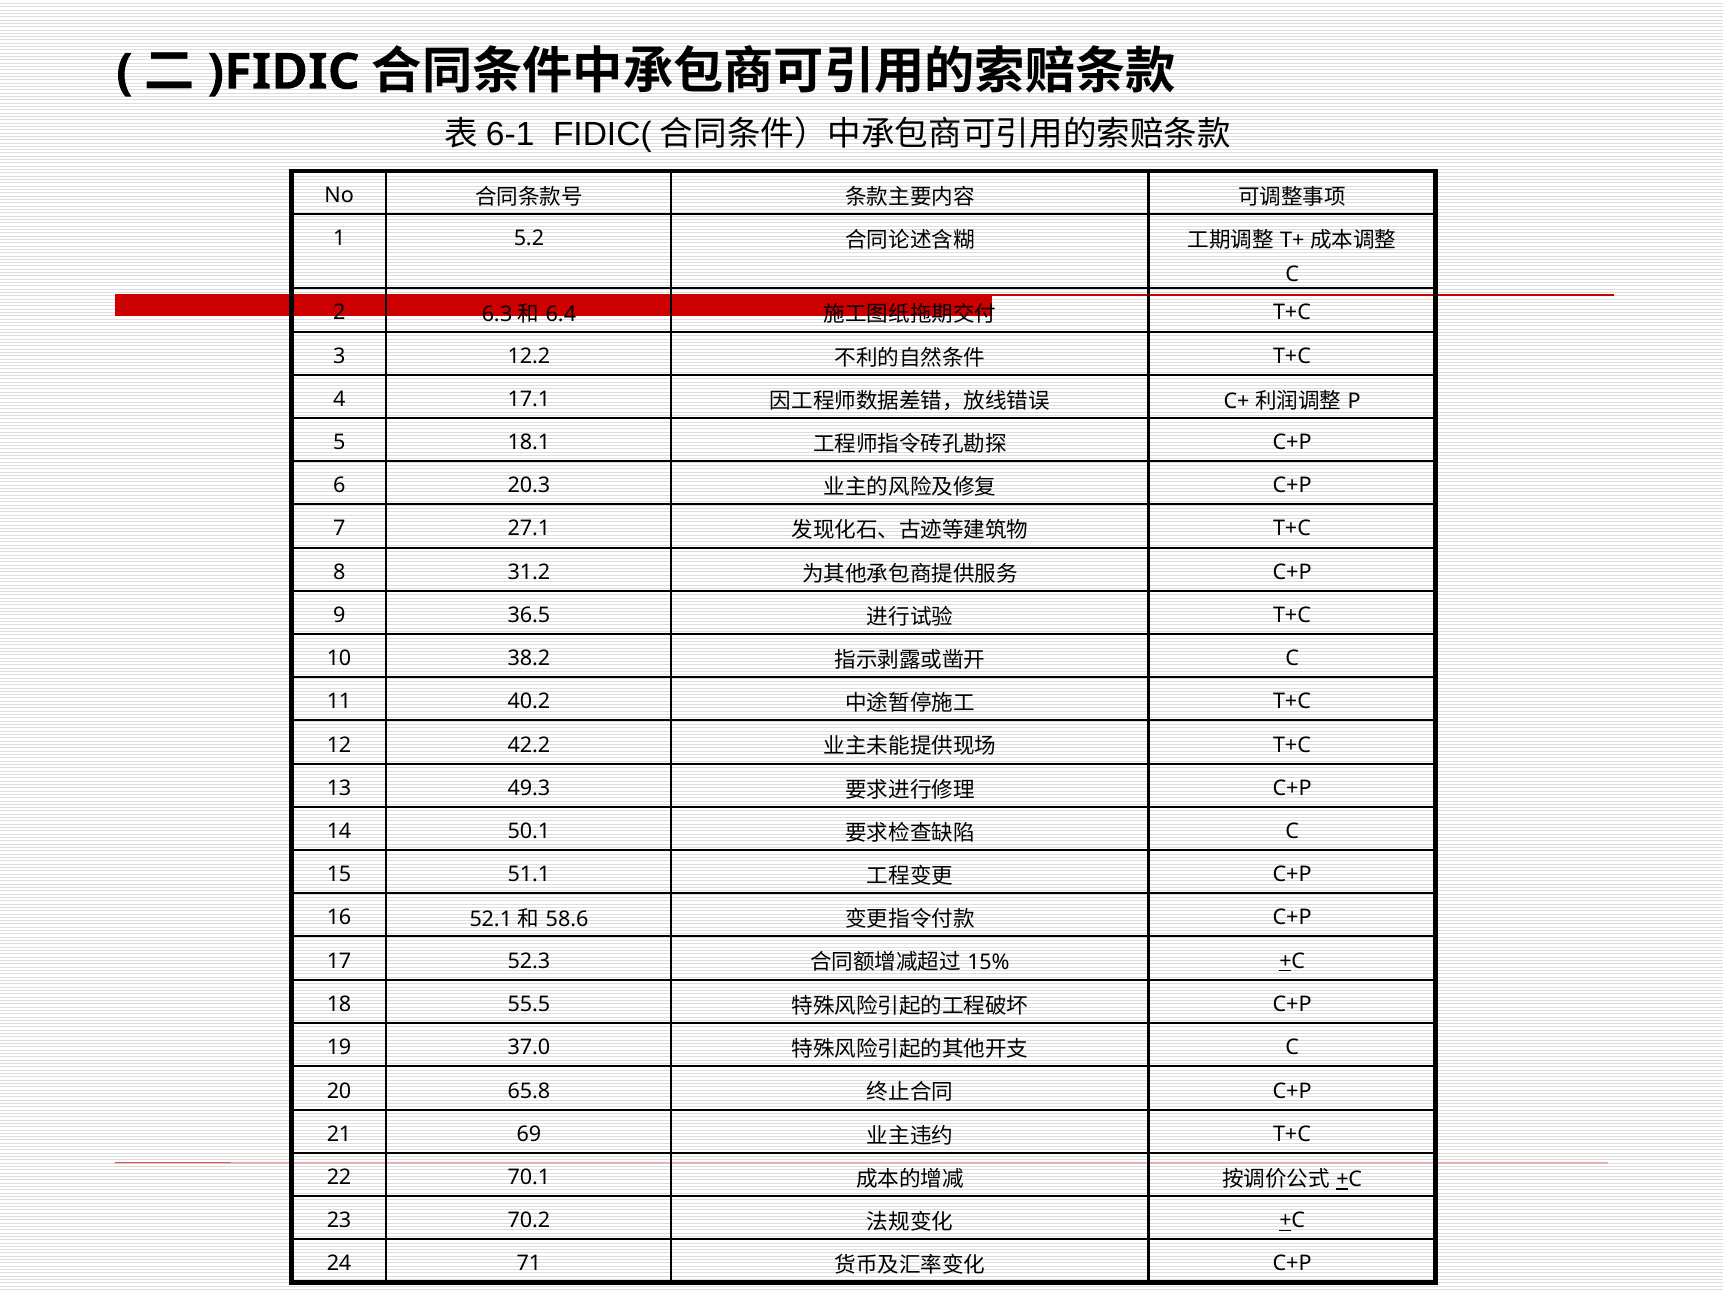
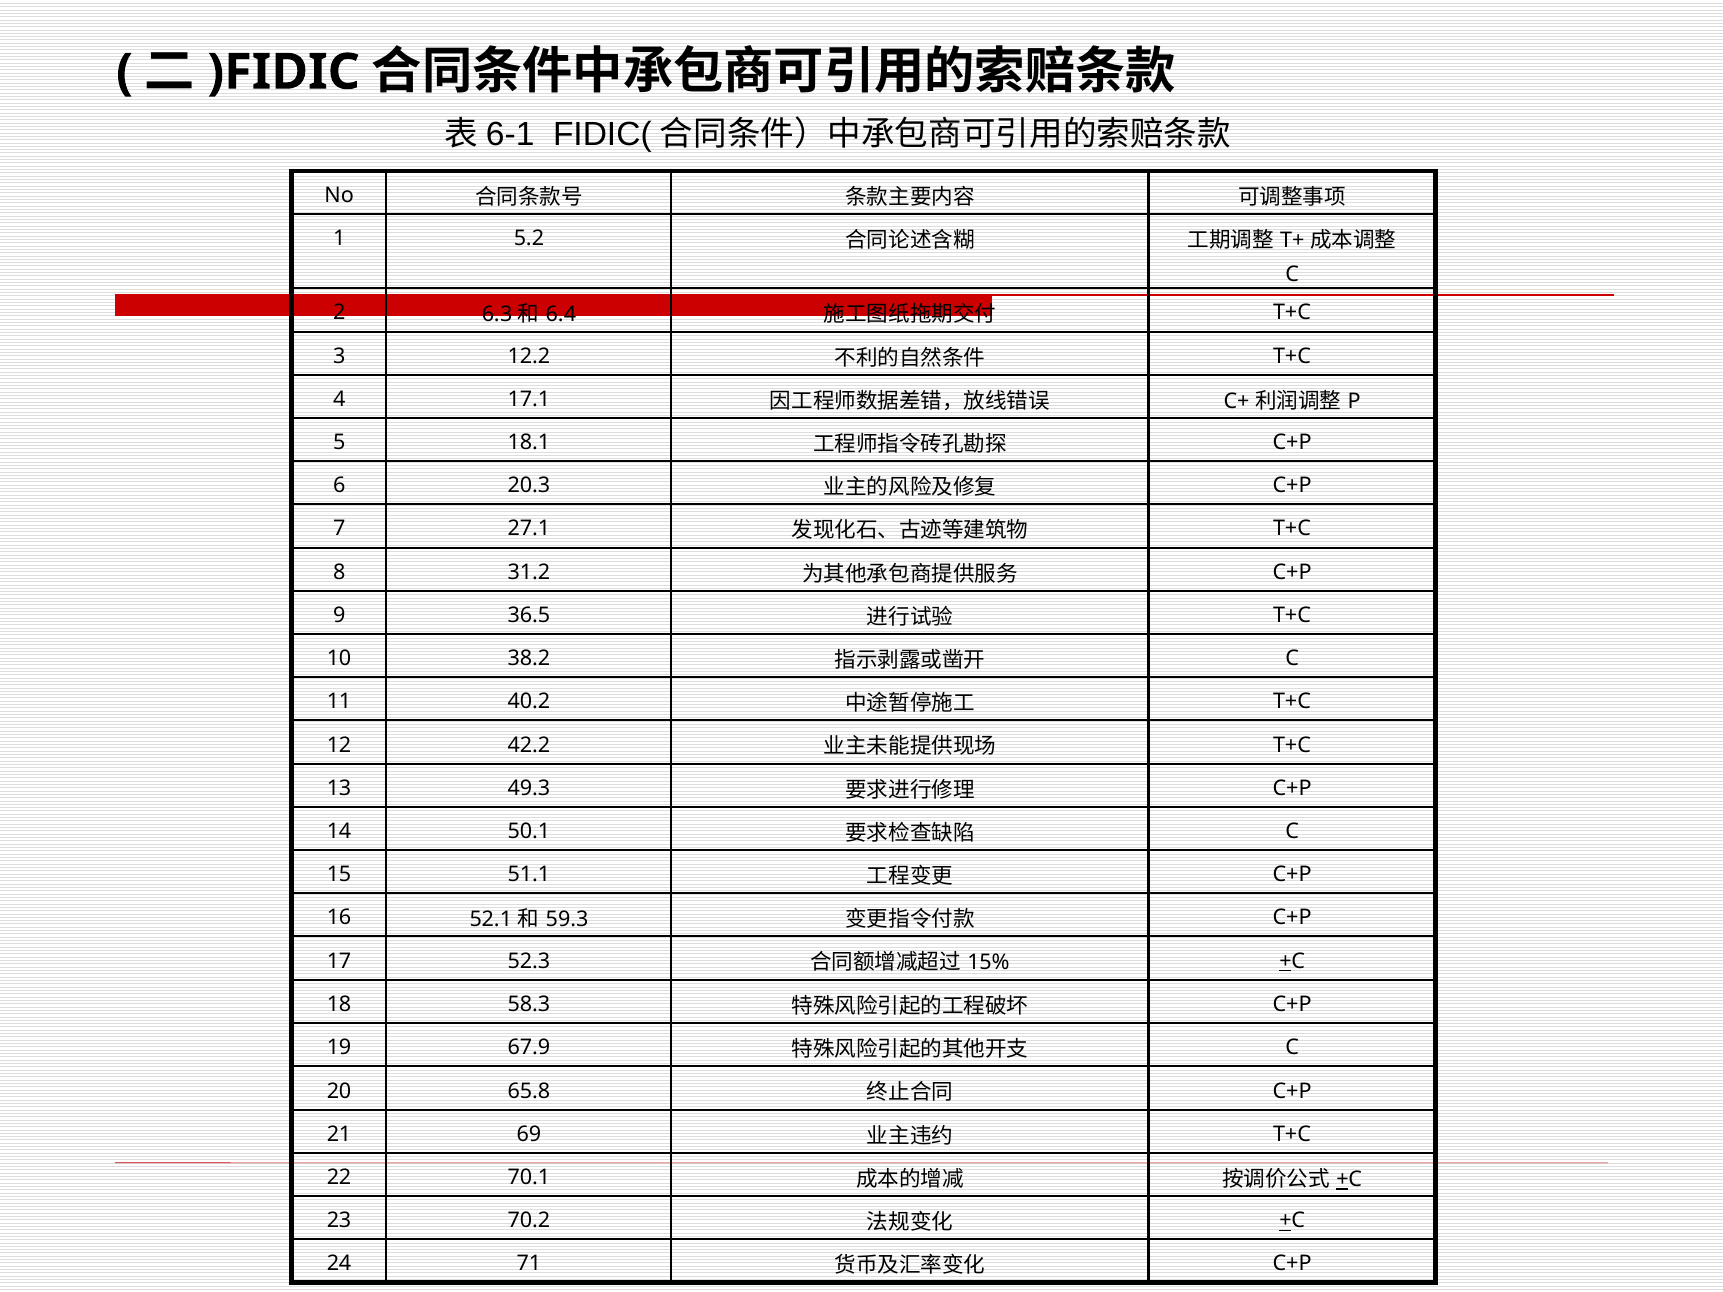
58.6: 58.6 -> 59.3 (567, 920)
55.5: 55.5 -> 58.3 (529, 1005)
37.0: 37.0 -> 67.9 (529, 1048)
